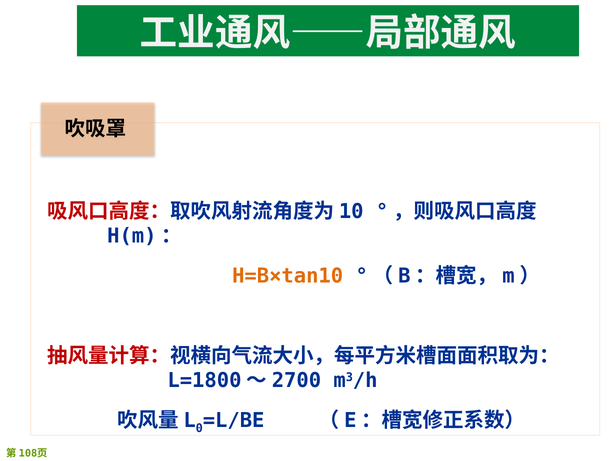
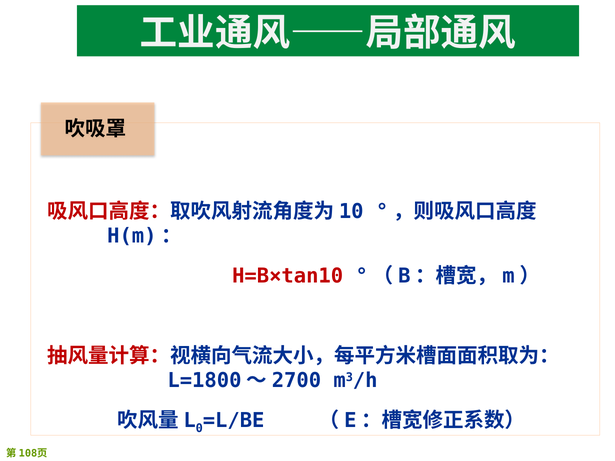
H=B×tan10 colour: orange -> red (288, 276)
